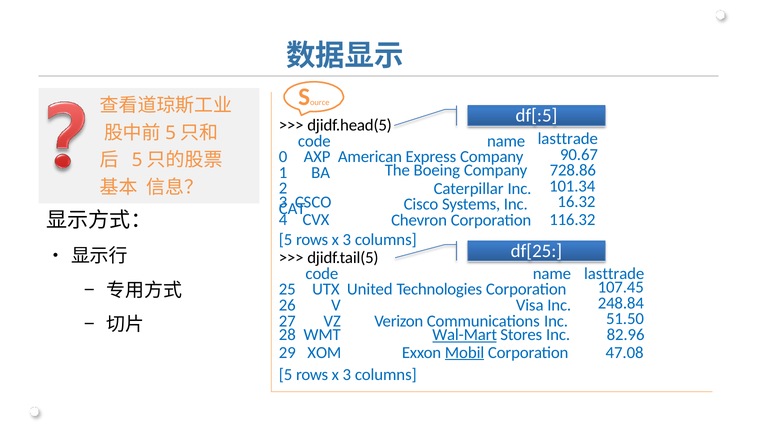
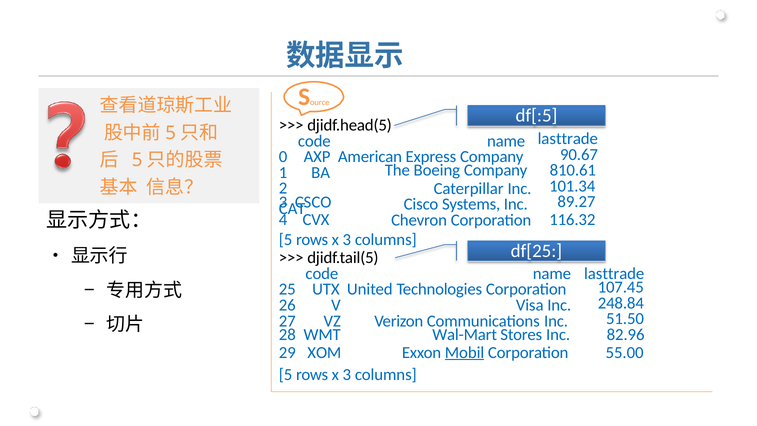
728.86: 728.86 -> 810.61 (573, 170)
16.32: 16.32 -> 89.27 (576, 202)
Wal-Mart underline: present -> none (465, 334)
47.08: 47.08 -> 55.00 (625, 352)
